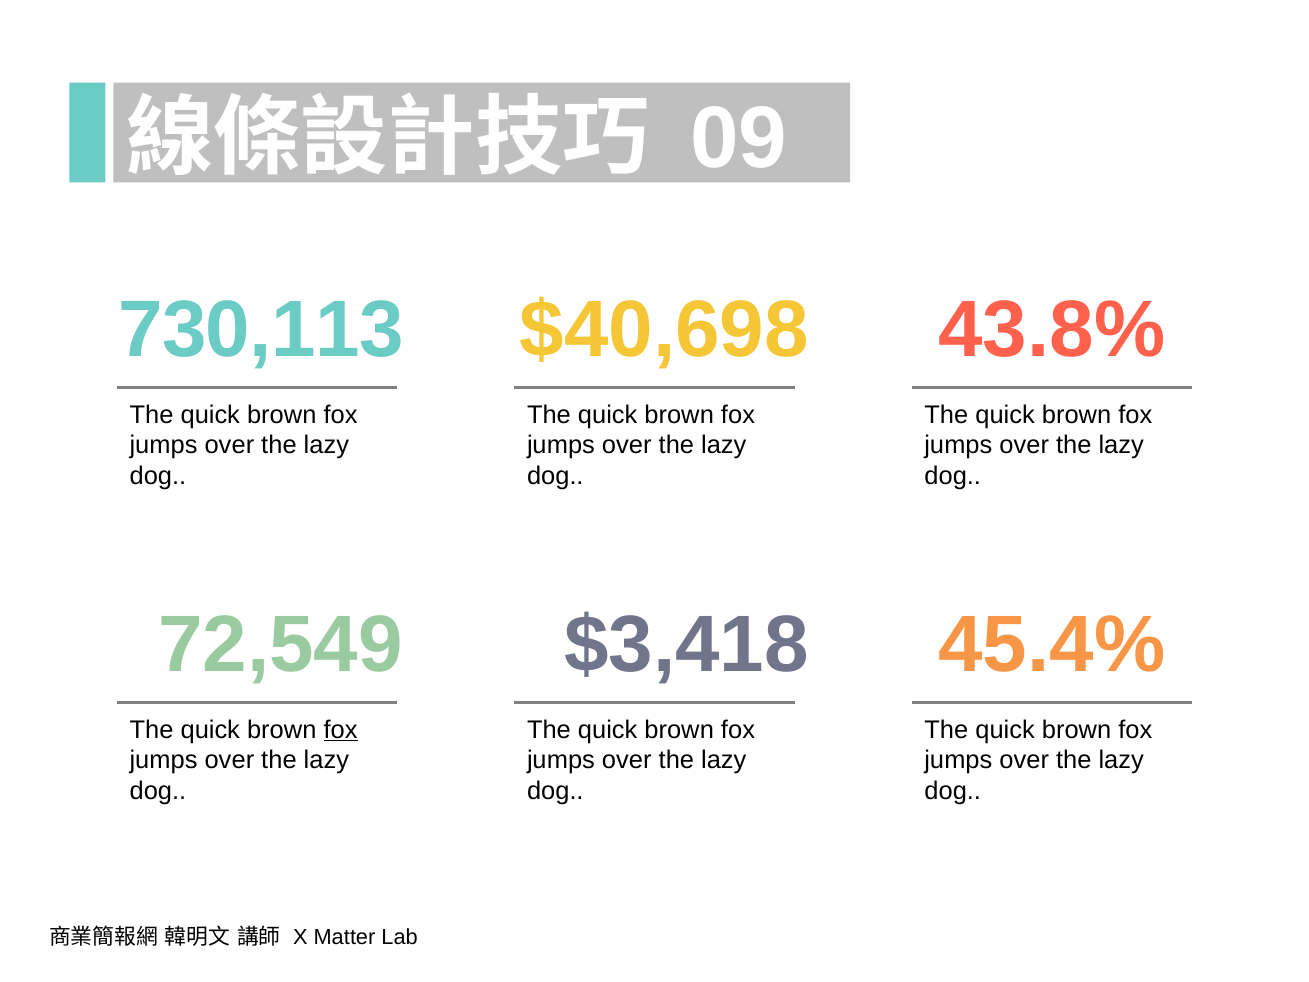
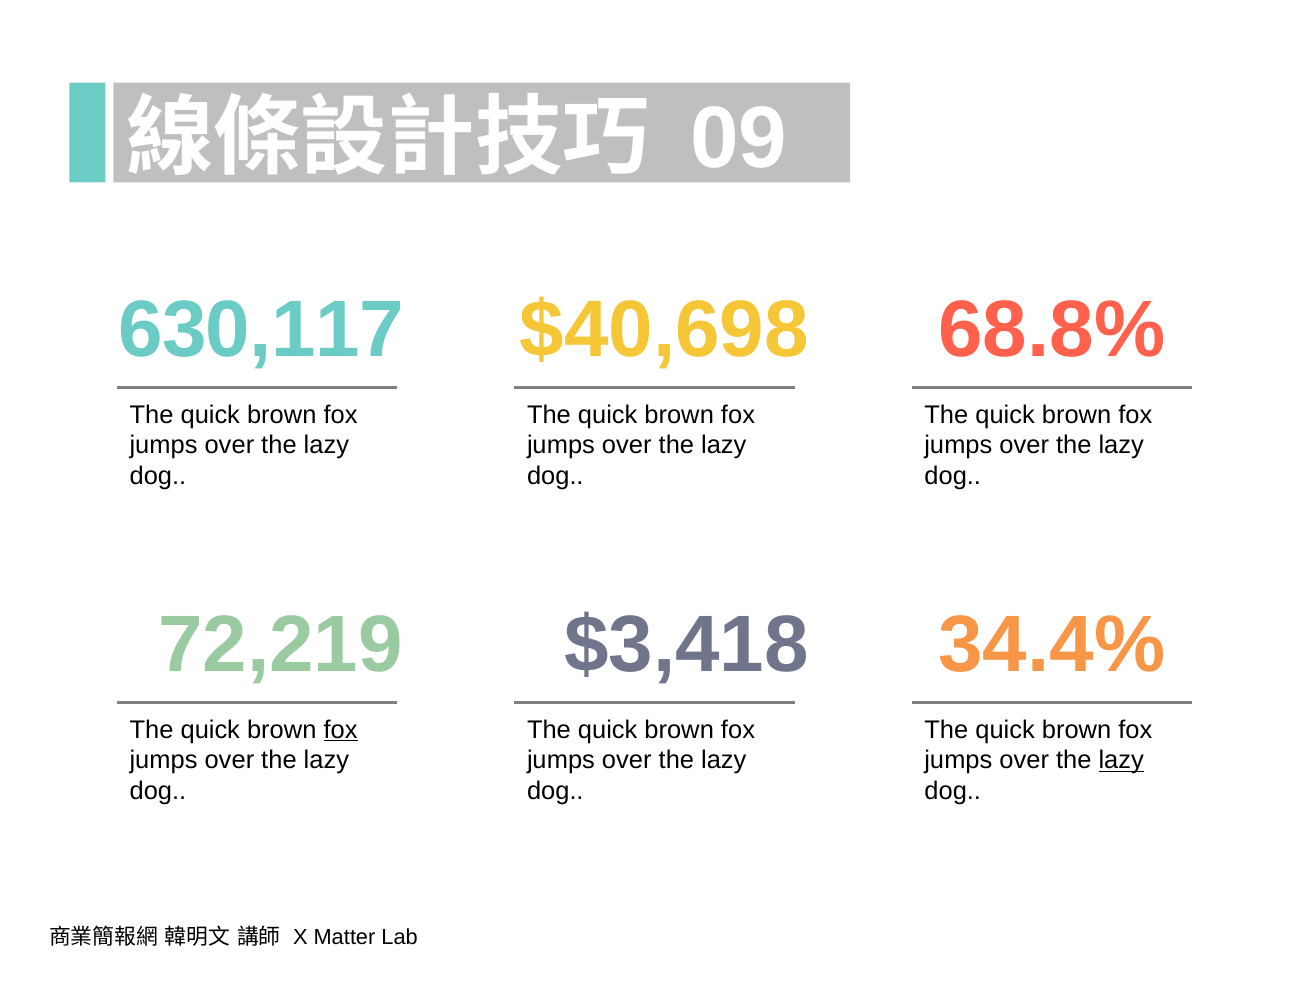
730,113: 730,113 -> 630,117 (261, 330)
43.8%: 43.8% -> 68.8% (1052, 330)
72,549: 72,549 -> 72,219 (281, 644)
45.4%: 45.4% -> 34.4% (1052, 644)
lazy underline: none -> present (1121, 760)
